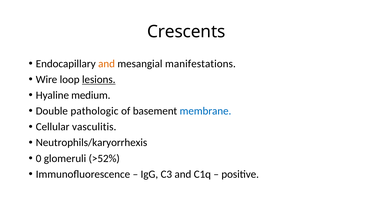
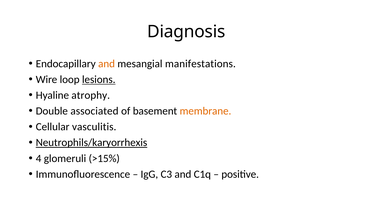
Crescents: Crescents -> Diagnosis (186, 32)
medium: medium -> atrophy (91, 95)
pathologic: pathologic -> associated (94, 111)
membrane colour: blue -> orange (205, 111)
Neutrophils/karyorrhexis underline: none -> present (91, 143)
0: 0 -> 4 (39, 158)
>52%: >52% -> >15% (104, 158)
